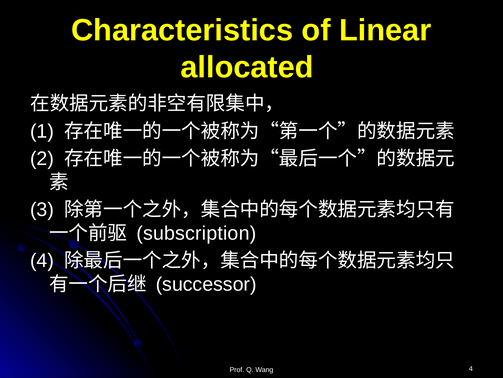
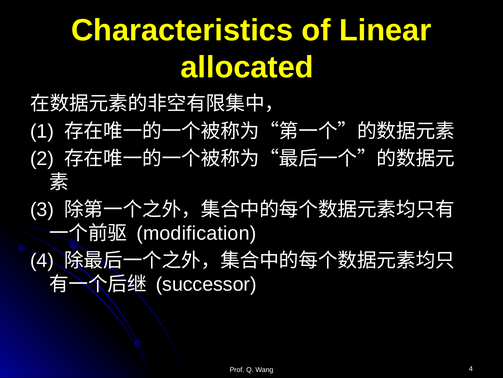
subscription: subscription -> modification (196, 233)
